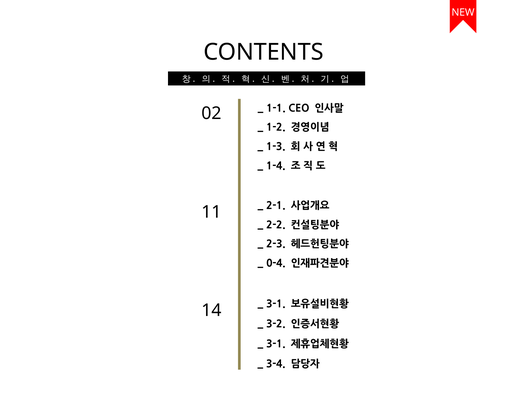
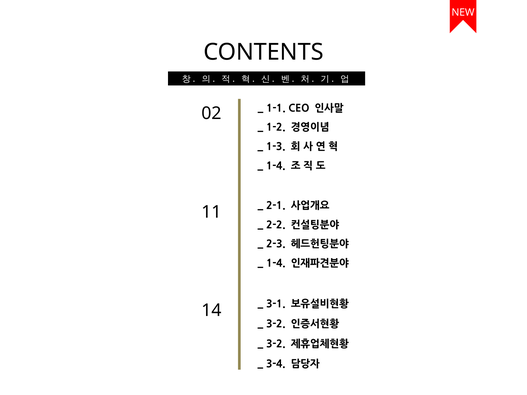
0-4: 0-4 -> 1-4 (276, 264)
3-1: 3-1 -> 3-2 (276, 344)
